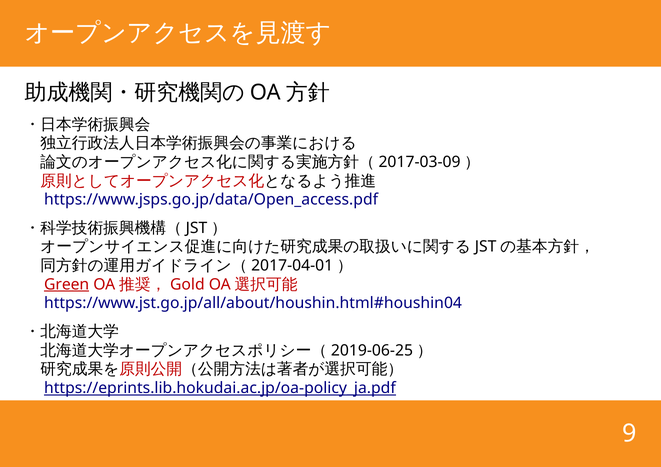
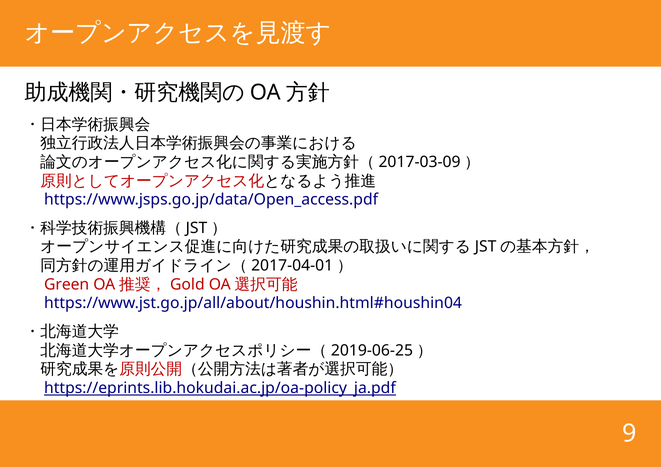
Green underline: present -> none (67, 285)
